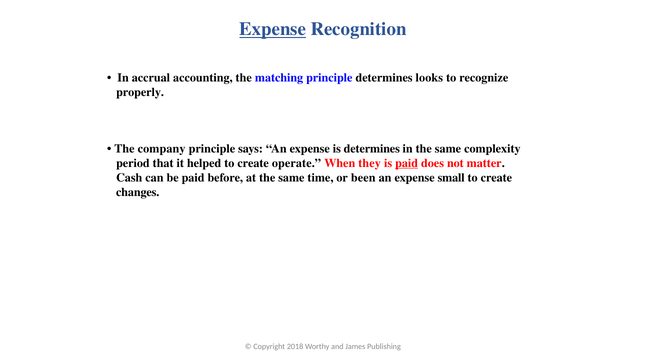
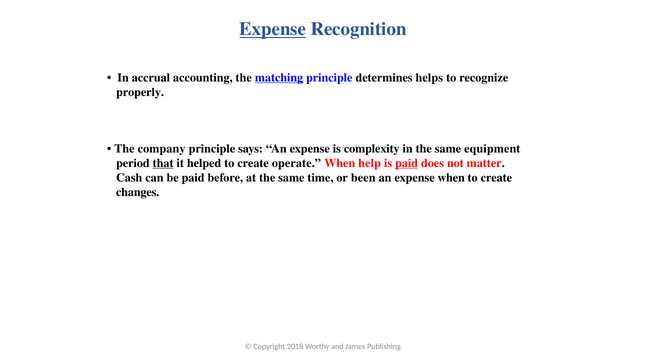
matching underline: none -> present (279, 78)
looks: looks -> helps (429, 78)
is determines: determines -> complexity (372, 149)
complexity: complexity -> equipment (492, 149)
that underline: none -> present (163, 163)
they: they -> help (370, 163)
expense small: small -> when (451, 178)
